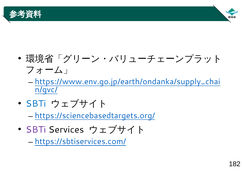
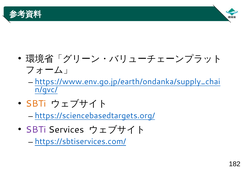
SBTi colour: blue -> orange (36, 104)
